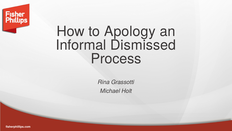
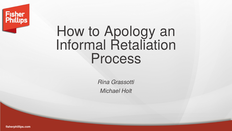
Dismissed: Dismissed -> Retaliation (143, 45)
